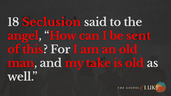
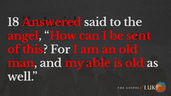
Seclusion: Seclusion -> Answered (52, 22)
take: take -> able (98, 63)
